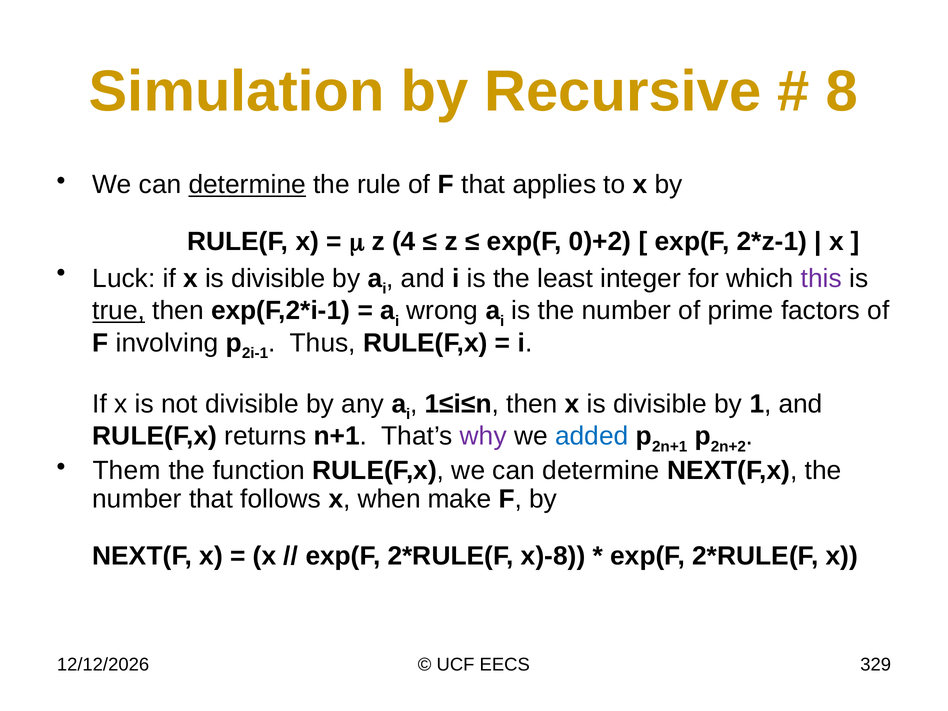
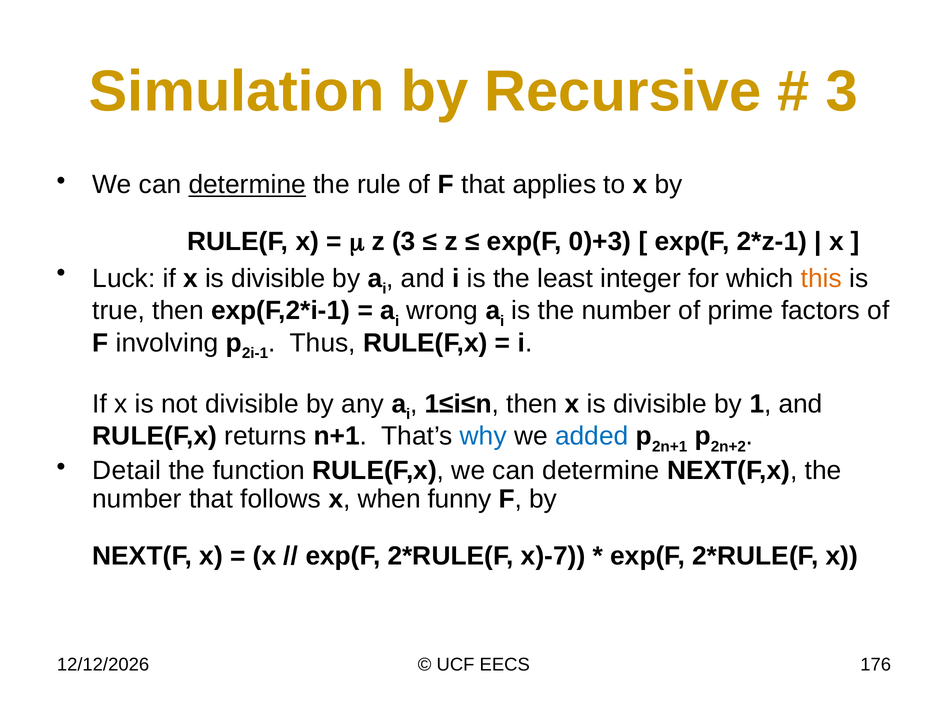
8: 8 -> 3 (842, 92)
z 4: 4 -> 3 (404, 242)
0)+2: 0)+2 -> 0)+3 (600, 242)
this colour: purple -> orange (821, 278)
true underline: present -> none (119, 311)
why colour: purple -> blue (483, 436)
Them: Them -> Detail (127, 471)
make: make -> funny (460, 499)
x)-8: x)-8 -> x)-7 (553, 556)
329: 329 -> 176 (876, 665)
